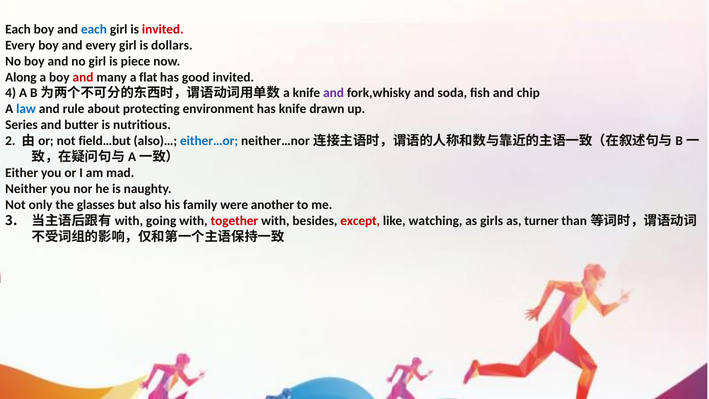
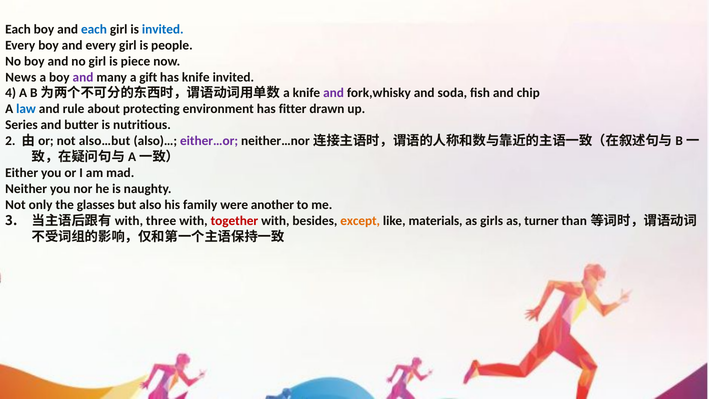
invited colour: red -> blue (163, 29)
dollars: dollars -> people (172, 45)
Along: Along -> News (21, 77)
and colour: red -> purple (83, 77)
flat: flat -> gift (148, 77)
has good: good -> knife (196, 77)
has knife: knife -> fitter (293, 109)
field…but: field…but -> also…but (105, 141)
either…or colour: blue -> purple (209, 141)
going: going -> three (161, 221)
except colour: red -> orange (360, 221)
watching: watching -> materials (436, 221)
